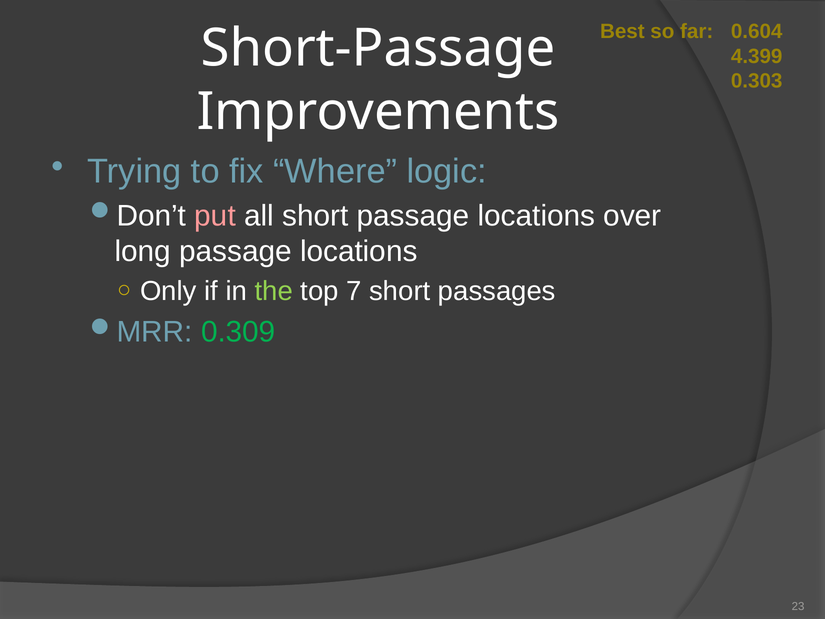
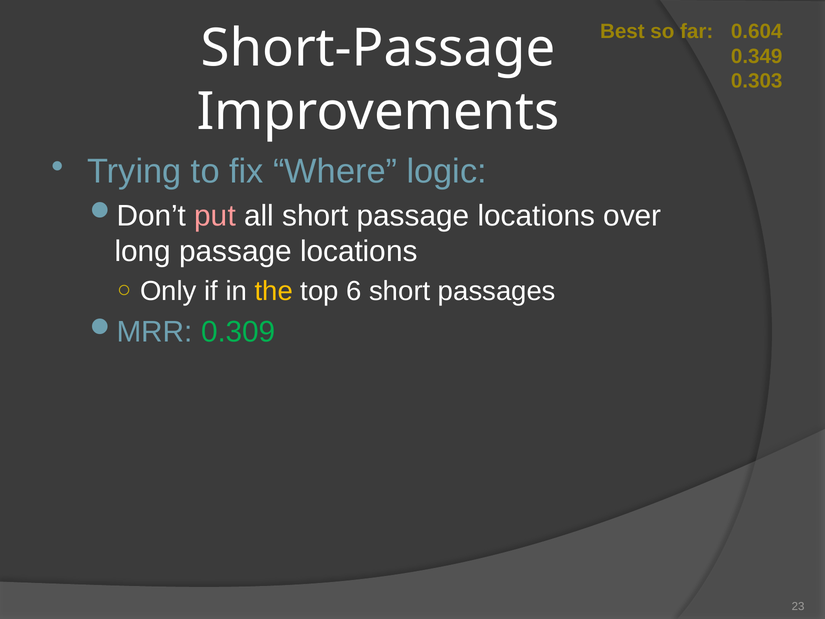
4.399: 4.399 -> 0.349 (757, 56)
the colour: light green -> yellow (274, 291)
7: 7 -> 6 (354, 291)
